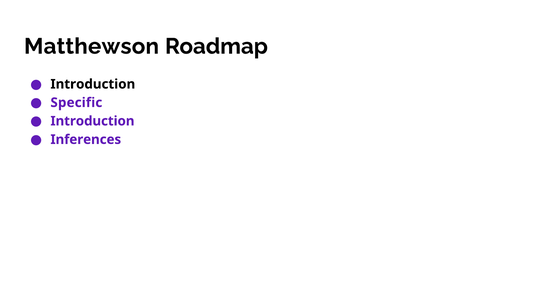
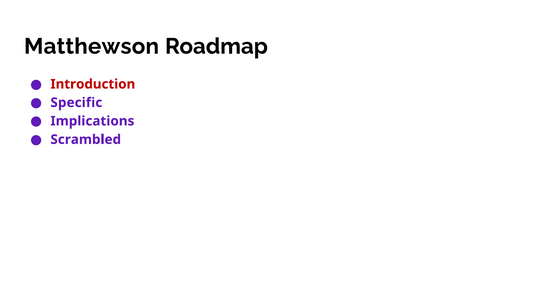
Introduction colour: black -> red (93, 84)
Introduction: Introduction -> Implications (92, 121)
Inferences: Inferences -> Scrambled (86, 140)
